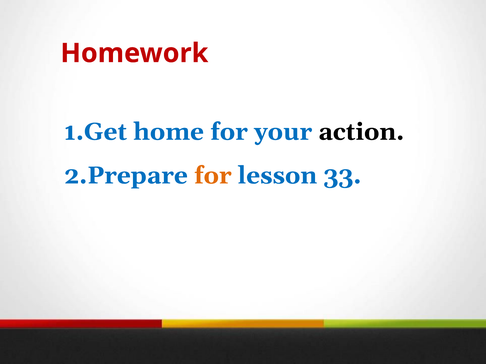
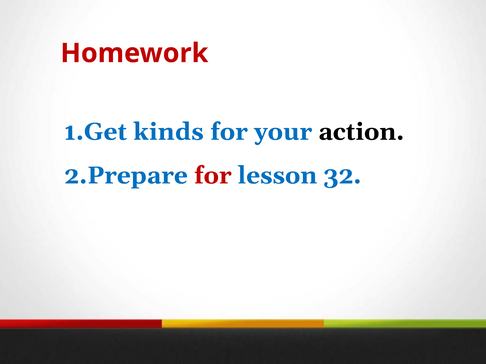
home: home -> kinds (169, 132)
for colour: orange -> red (213, 176)
33: 33 -> 32 (342, 176)
